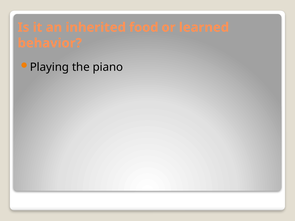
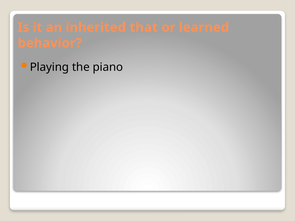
food: food -> that (144, 27)
